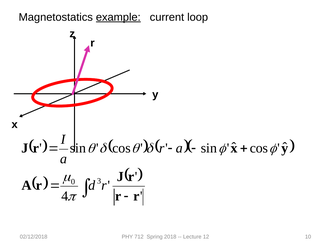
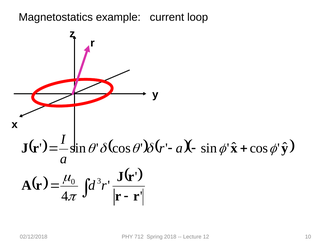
example underline: present -> none (118, 17)
